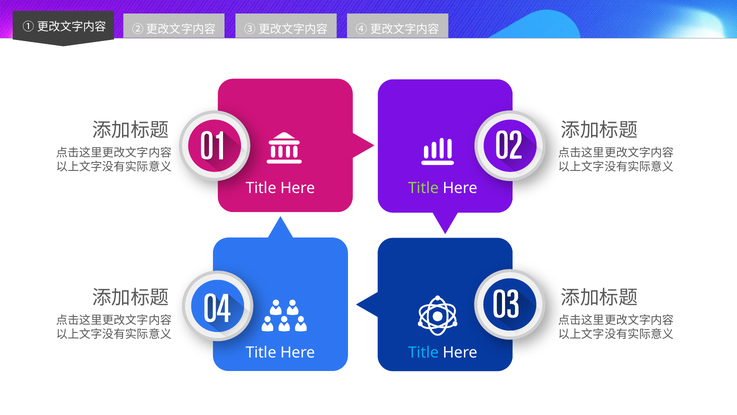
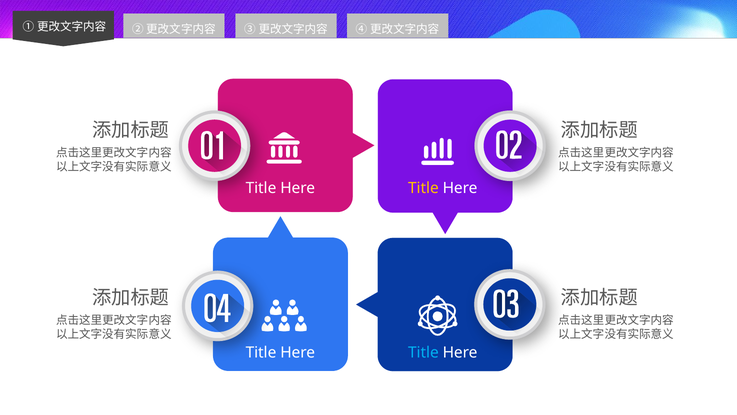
Title colour: light green -> yellow (423, 188)
